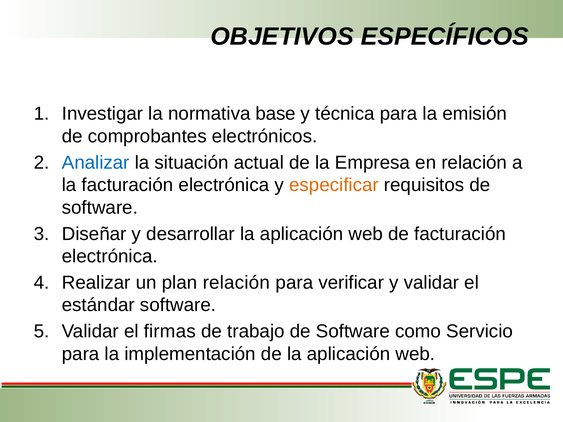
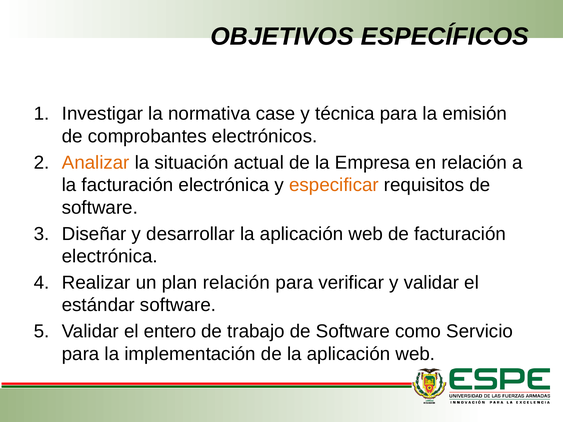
base: base -> case (276, 114)
Analizar colour: blue -> orange (96, 163)
firmas: firmas -> entero (170, 332)
